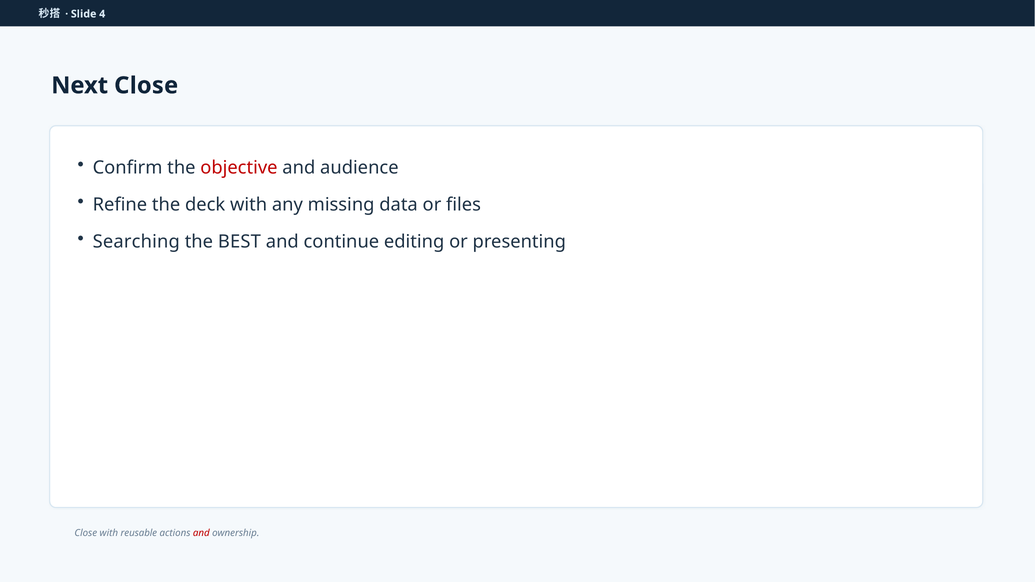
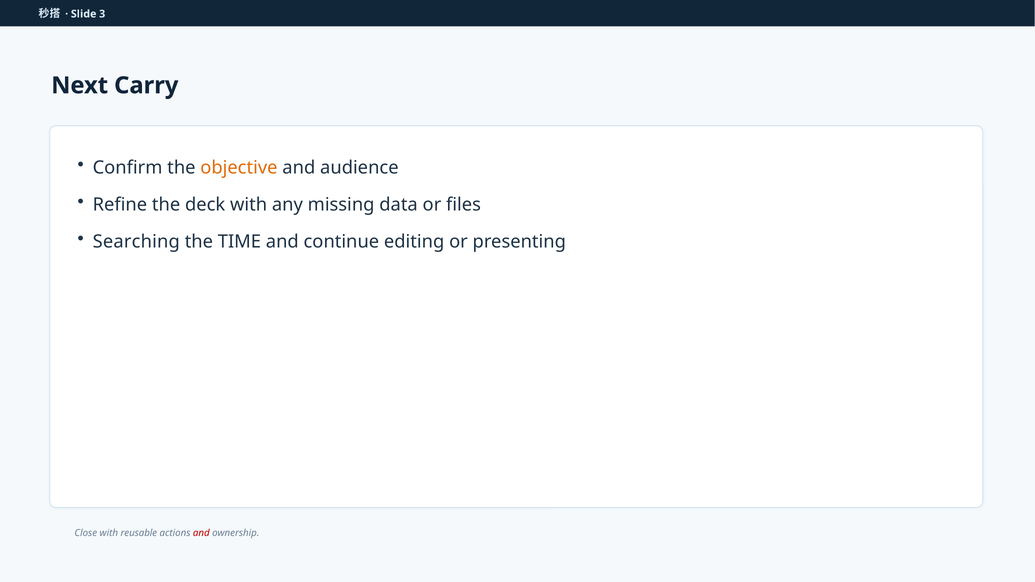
4: 4 -> 3 (102, 14)
Next Close: Close -> Carry (146, 86)
objective colour: red -> orange (239, 168)
BEST: BEST -> TIME (239, 242)
